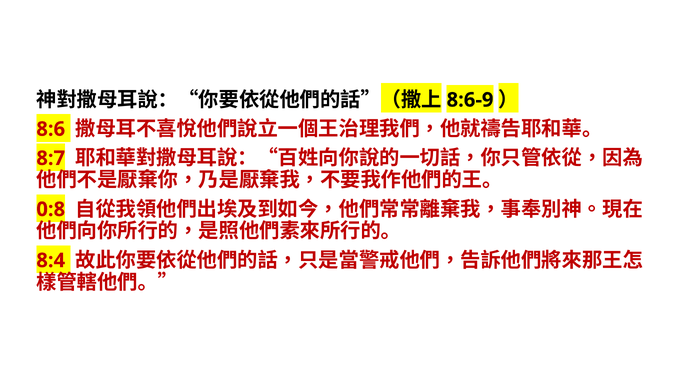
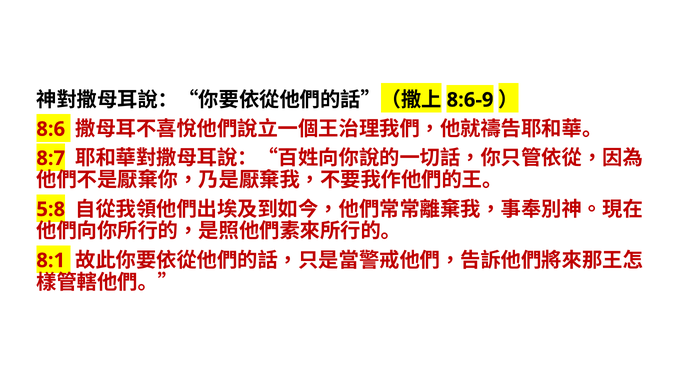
0:8: 0:8 -> 5:8 (51, 209)
8:4: 8:4 -> 8:1 (51, 260)
